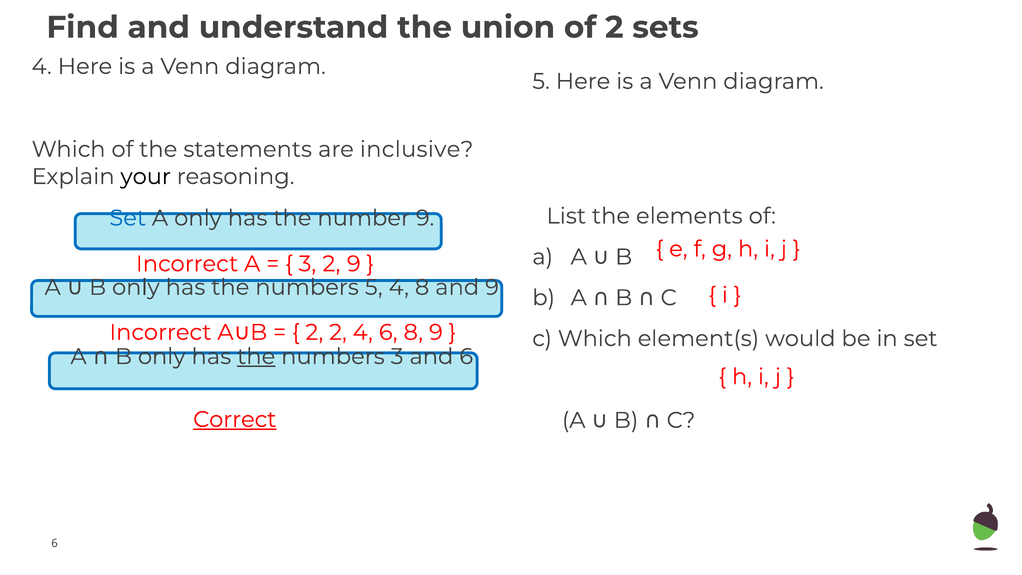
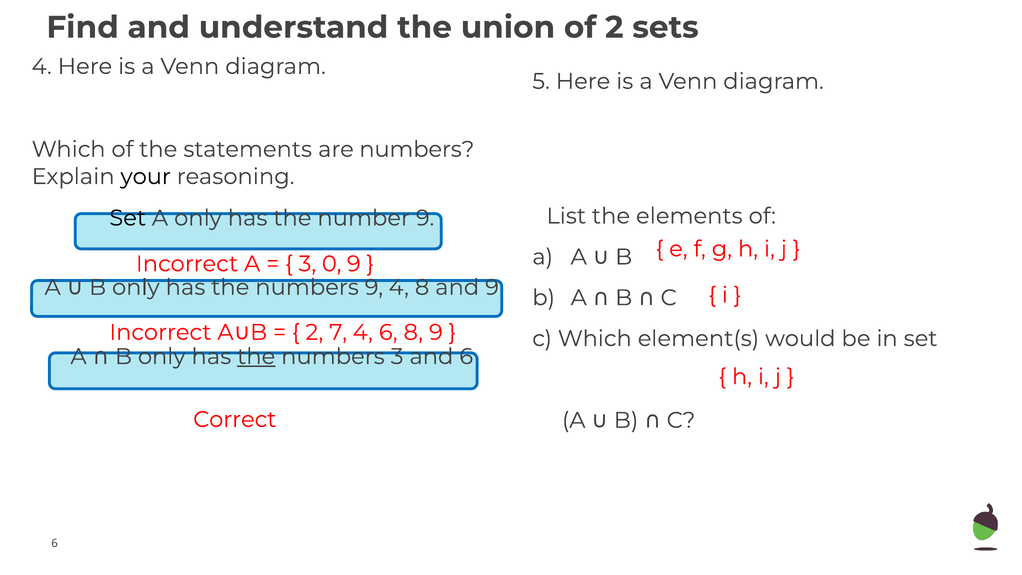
are inclusive: inclusive -> numbers (417, 149)
Set colour: blue -> black (128, 218)
3 2: 2 -> 0 (332, 264)
numbers 5: 5 -> 9 (374, 287)
2 2: 2 -> 7 (338, 332)
Correct underline: present -> none (235, 419)
